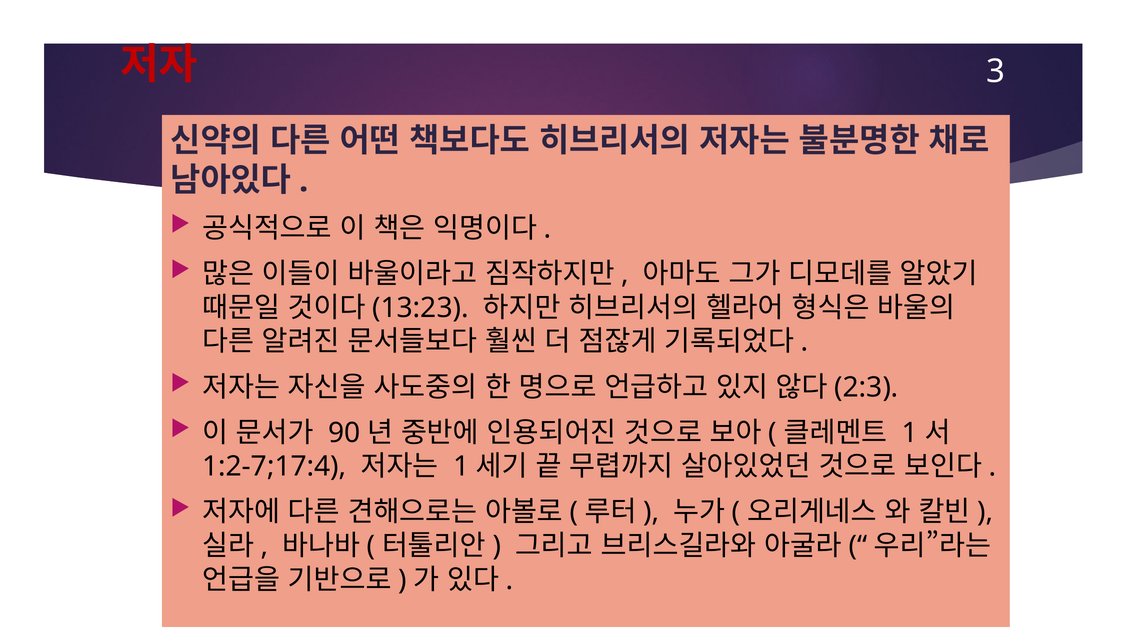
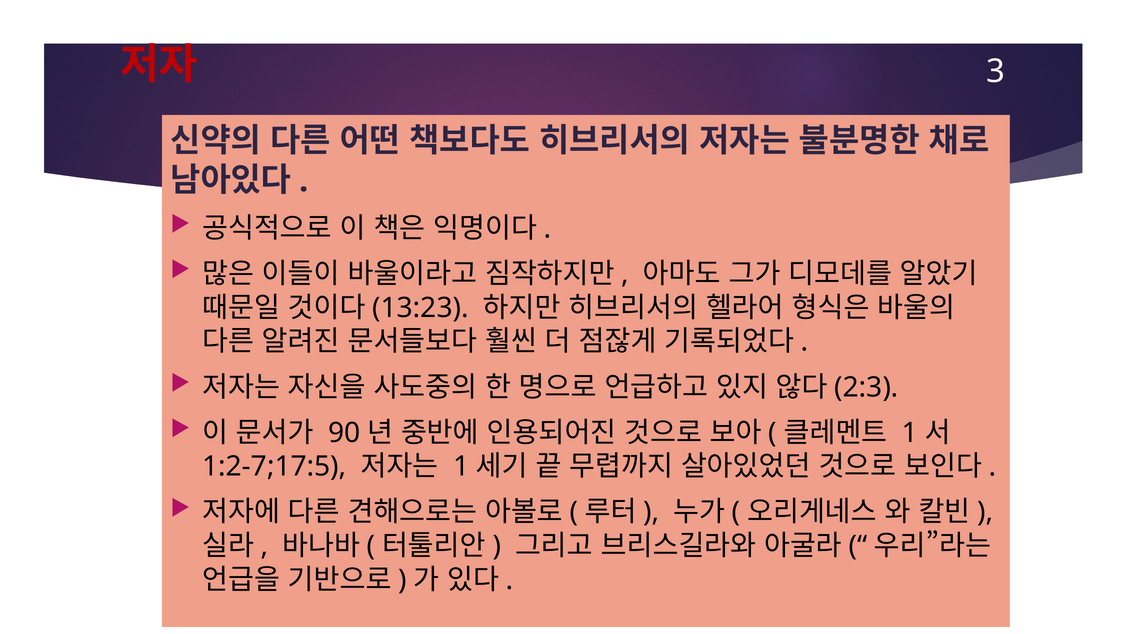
1:2-7;17:4: 1:2-7;17:4 -> 1:2-7;17:5 (274, 467)
